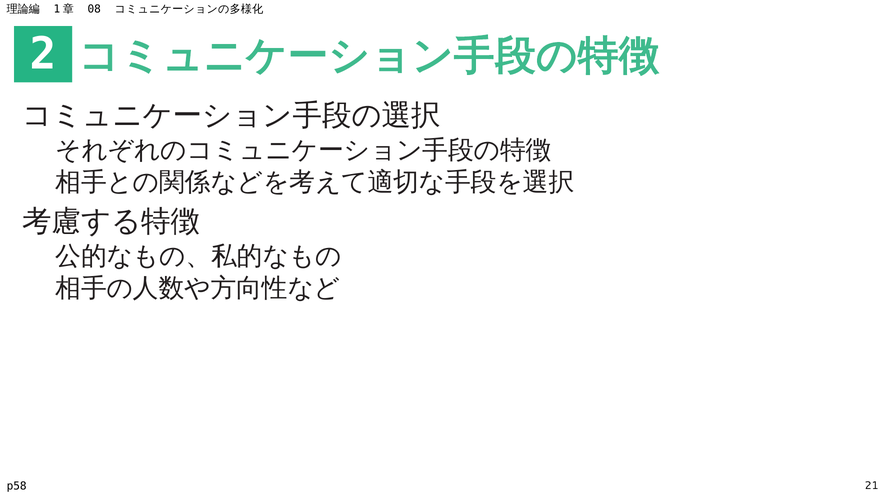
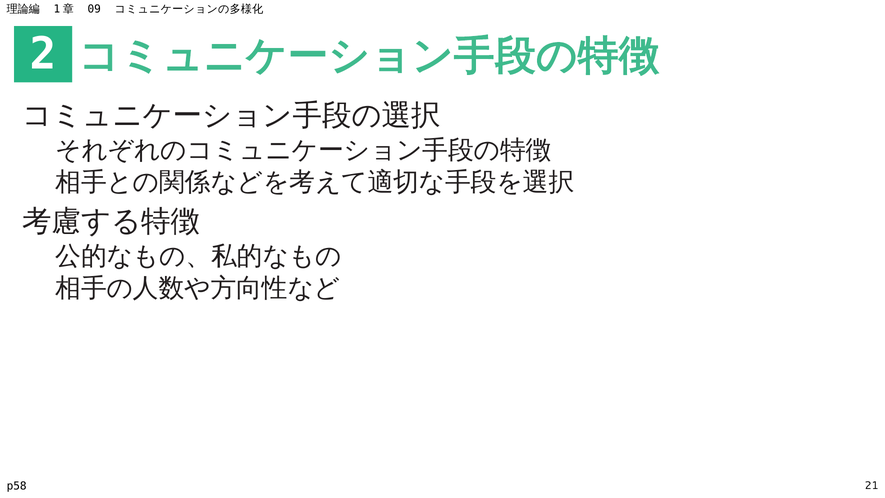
08: 08 -> 09 (94, 9)
